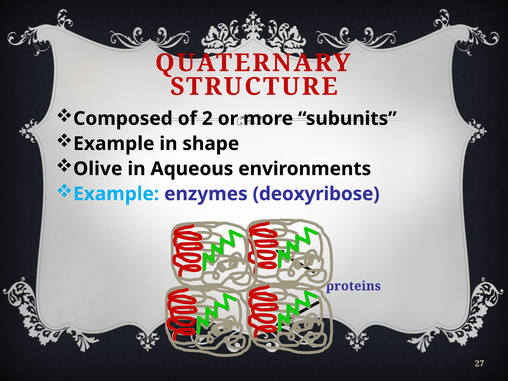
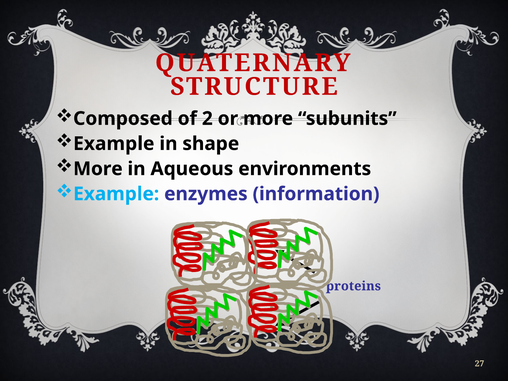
Olive: Olive -> More (98, 169)
deoxyribose: deoxyribose -> information (316, 194)
